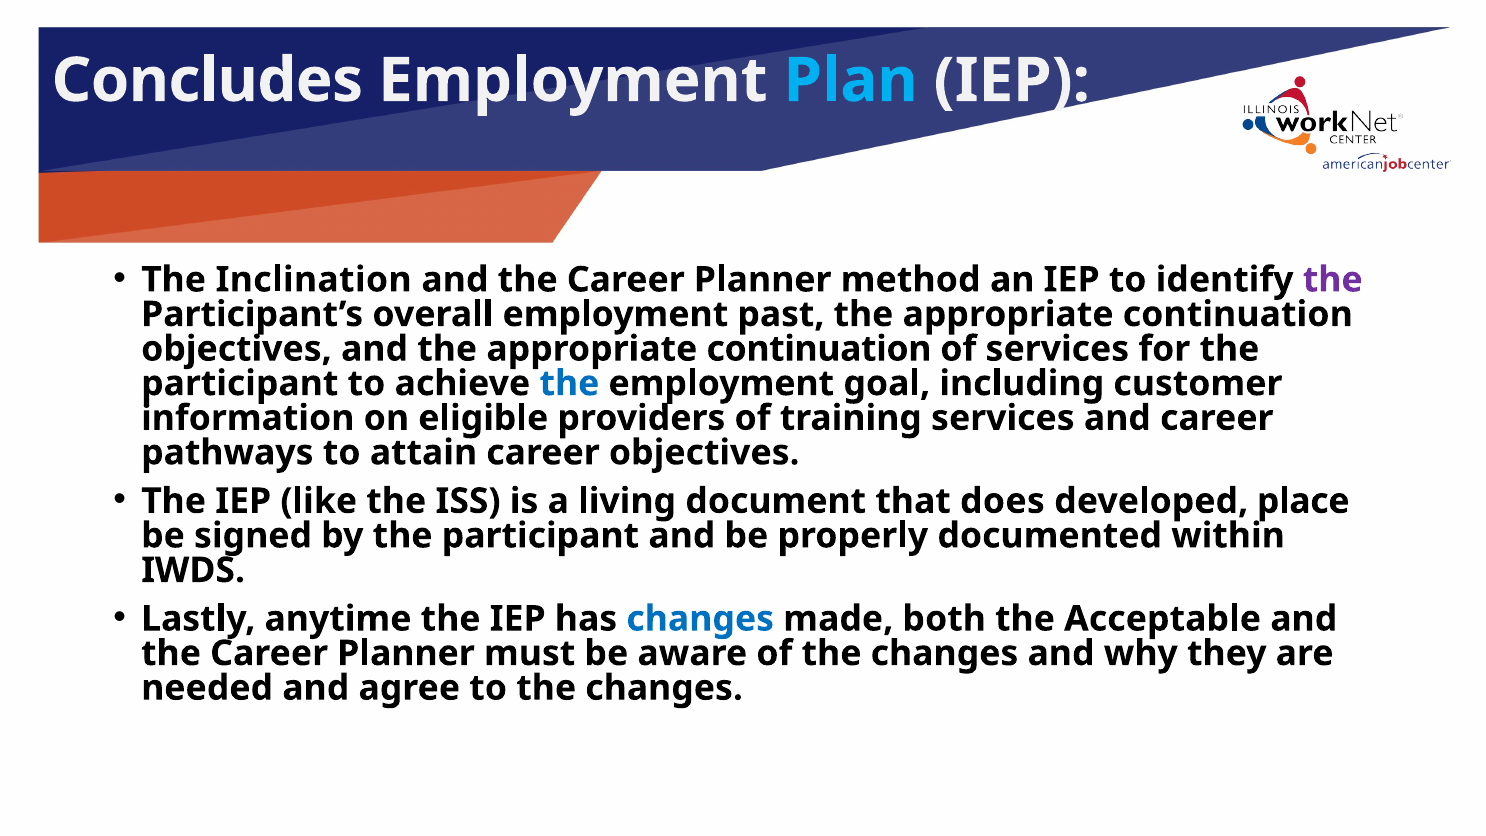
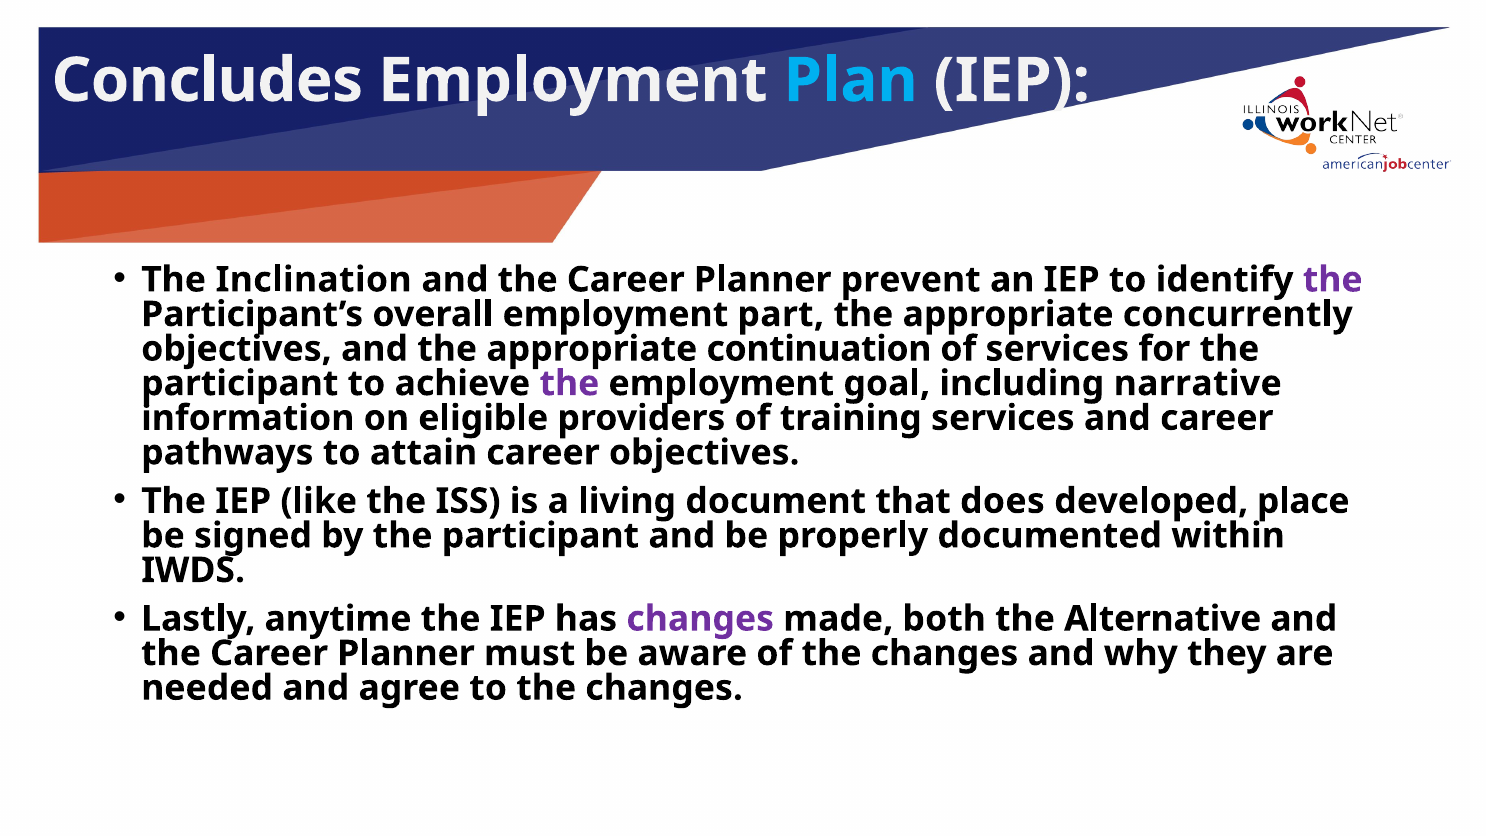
method: method -> prevent (911, 280)
past: past -> part (781, 314)
continuation: continuation -> concurrently (1238, 314)
the colour: blue -> purple (569, 383)
customer: customer -> narrative (1198, 383)
changes colour: blue -> purple (700, 619)
Acceptable: Acceptable -> Alternative (1163, 619)
